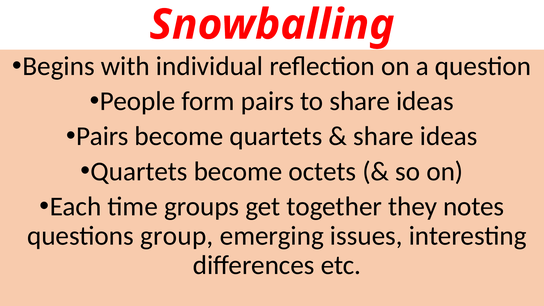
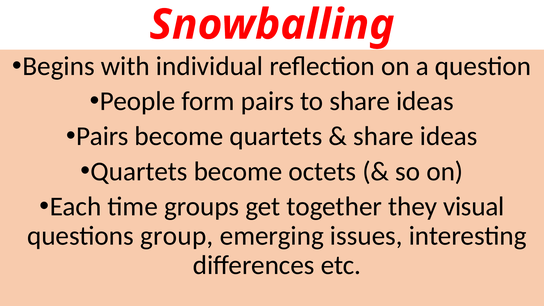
notes: notes -> visual (474, 206)
